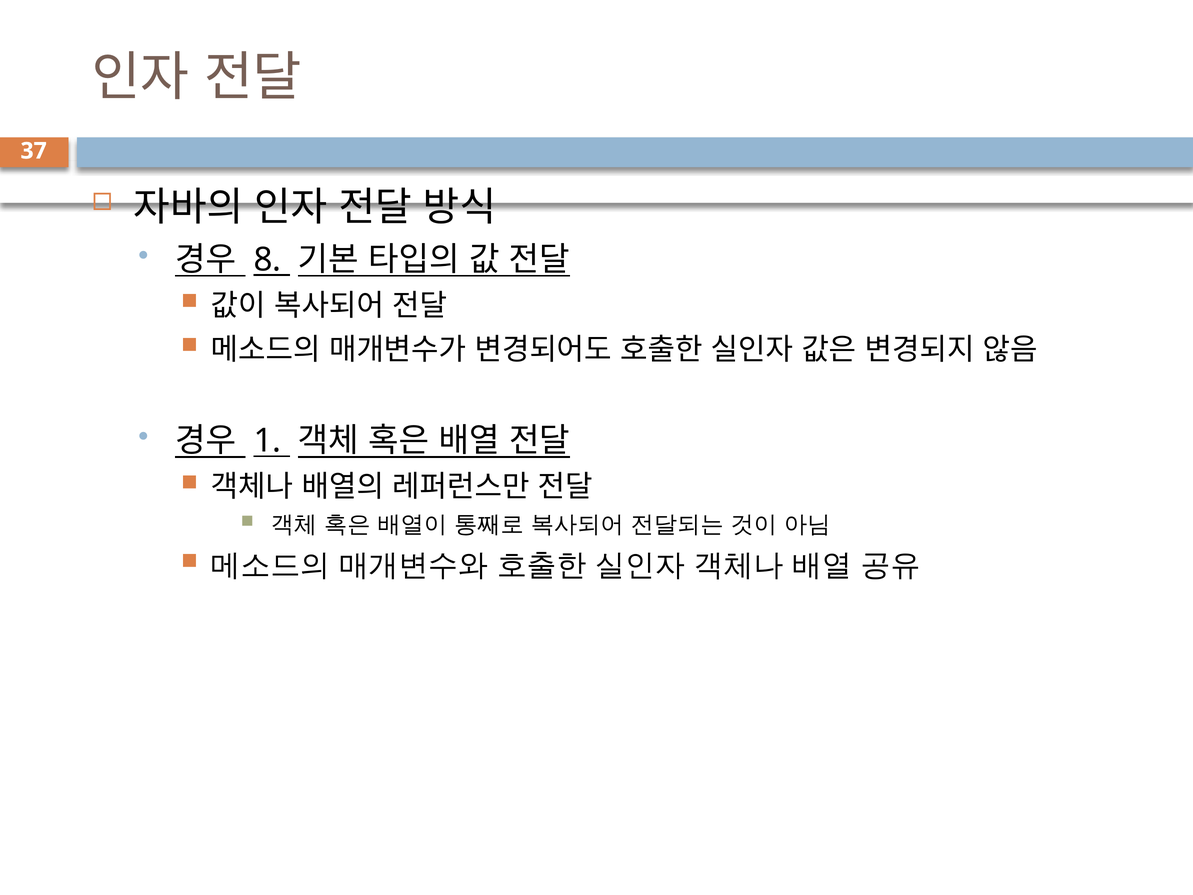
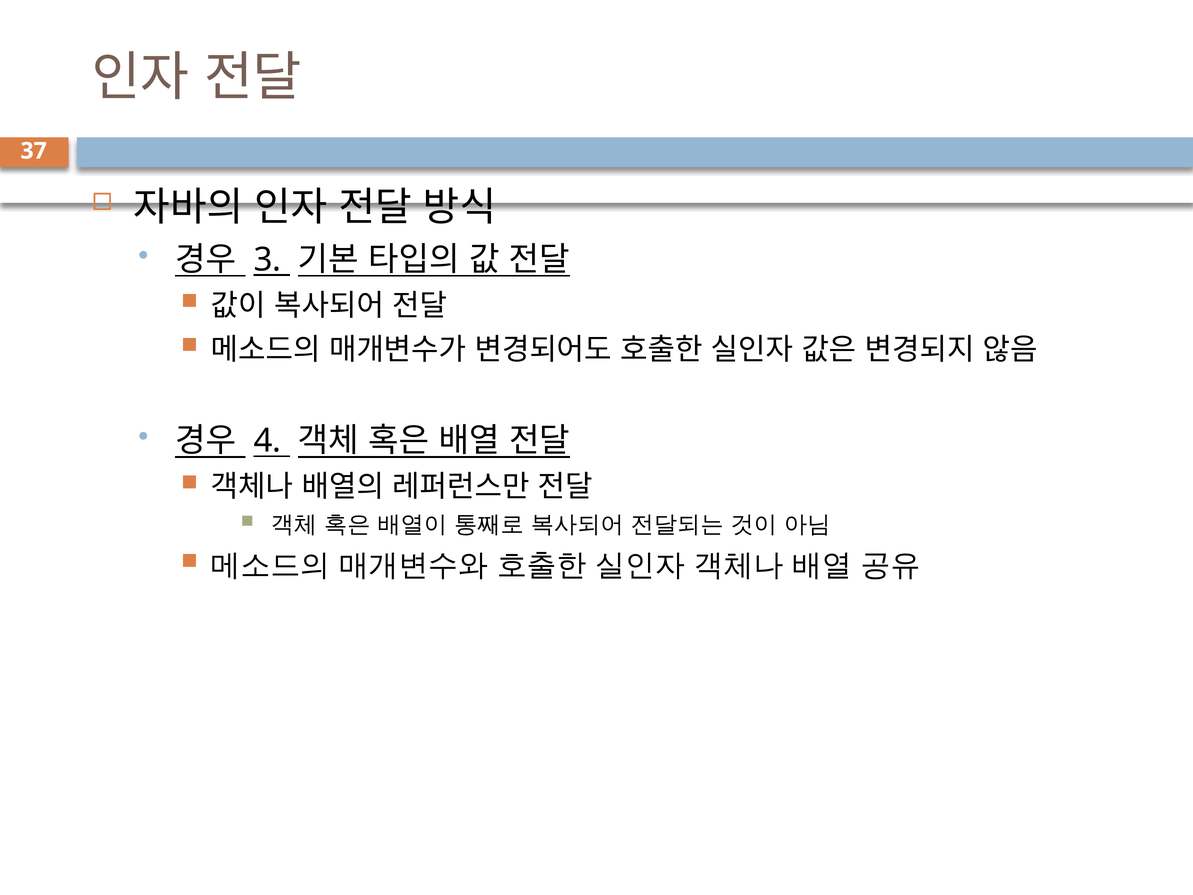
8: 8 -> 3 (267, 260)
1: 1 -> 4 (267, 441)
